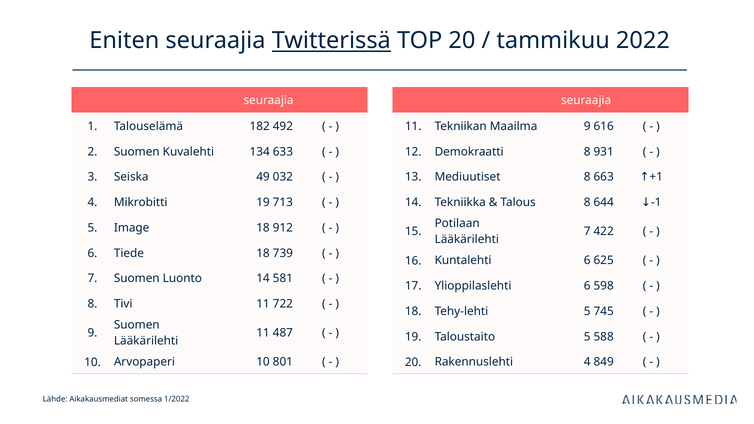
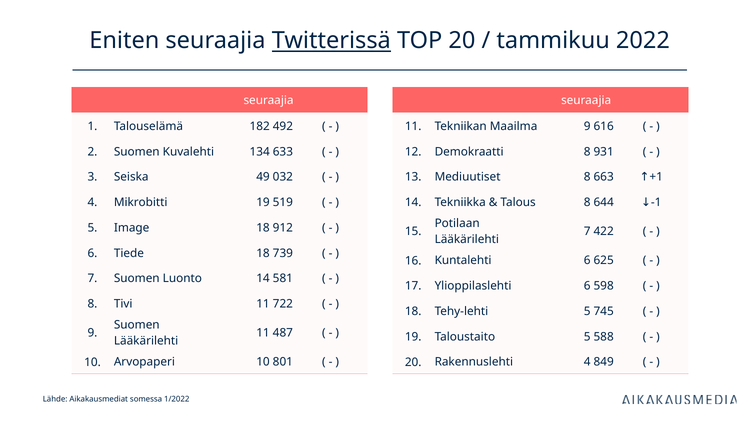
713: 713 -> 519 (283, 202)
